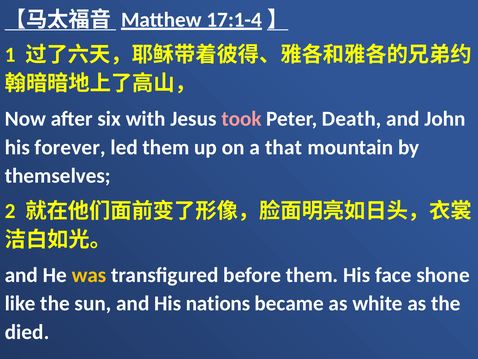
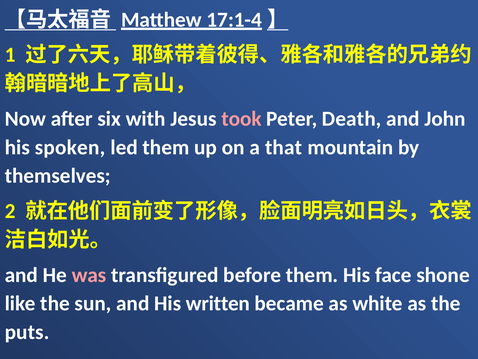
forever: forever -> spoken (70, 147)
was colour: yellow -> pink (89, 275)
nations: nations -> written (218, 303)
died: died -> puts (27, 332)
